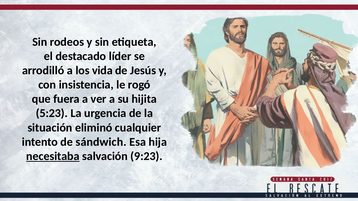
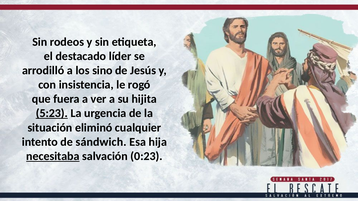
vida: vida -> sino (102, 71)
5:23 underline: none -> present (52, 114)
9:23: 9:23 -> 0:23 (147, 156)
